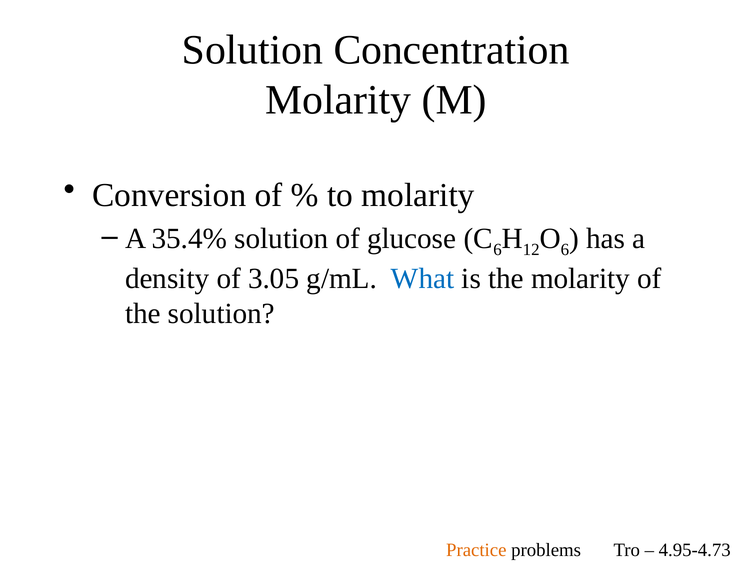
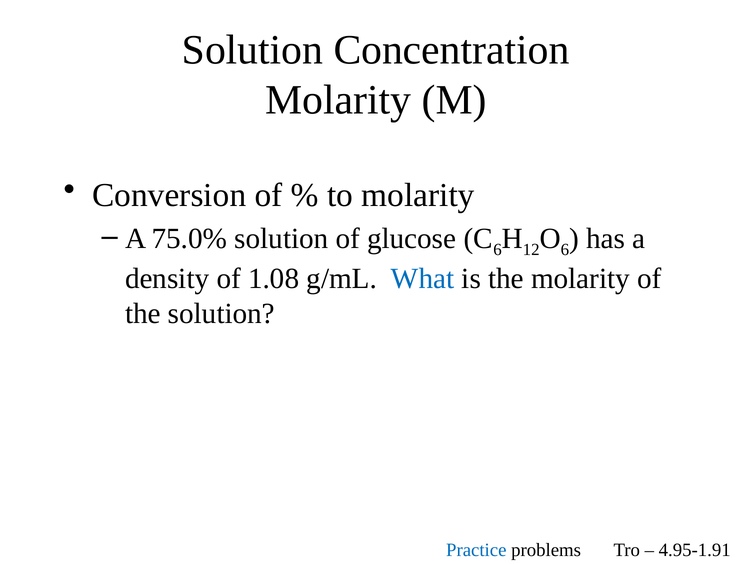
35.4%: 35.4% -> 75.0% (189, 239)
3.05: 3.05 -> 1.08 (274, 278)
Practice colour: orange -> blue (476, 550)
4.95-4.73: 4.95-4.73 -> 4.95-1.91 (695, 550)
